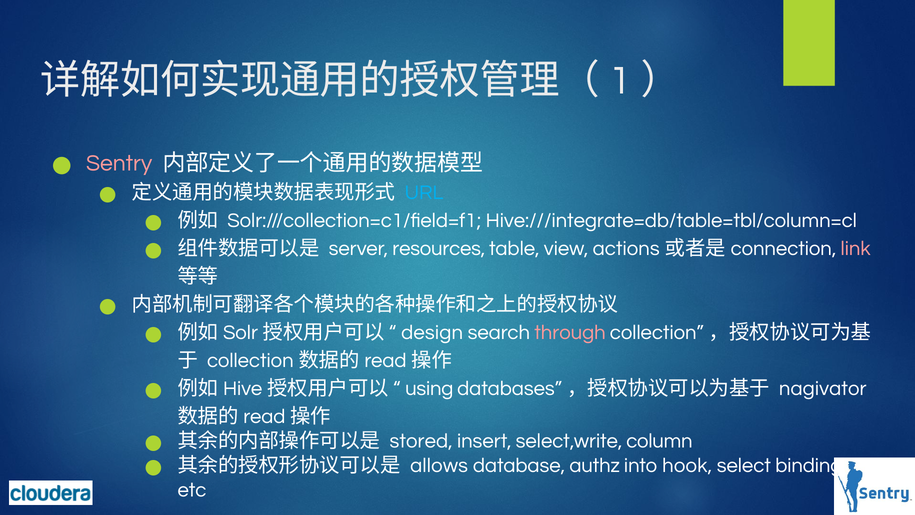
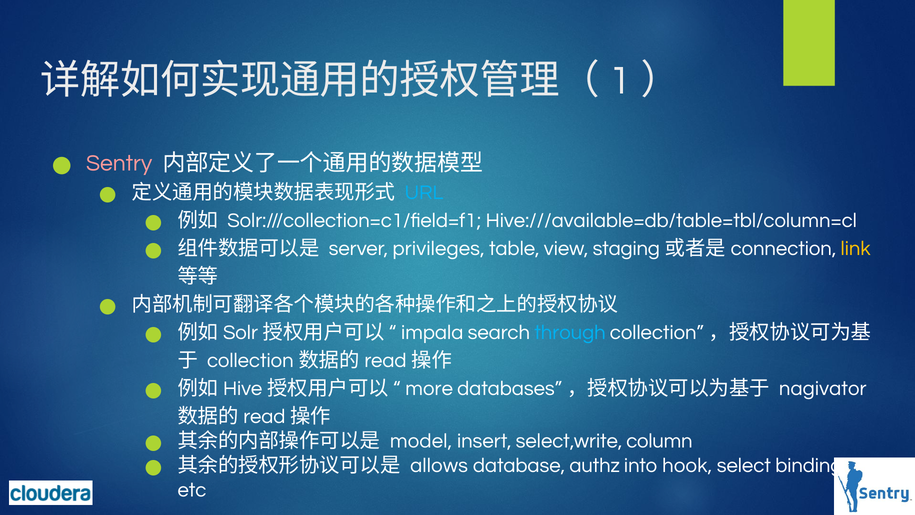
Hive:///integrate=db/table=tbl/column=cl: Hive:///integrate=db/table=tbl/column=cl -> Hive:///available=db/table=tbl/column=cl (671, 220)
resources: resources -> privileges (439, 248)
actions: actions -> staging (626, 248)
link colour: pink -> yellow (856, 248)
design: design -> impala (432, 332)
through colour: pink -> light blue (570, 332)
using: using -> more (429, 388)
stored: stored -> model (421, 441)
